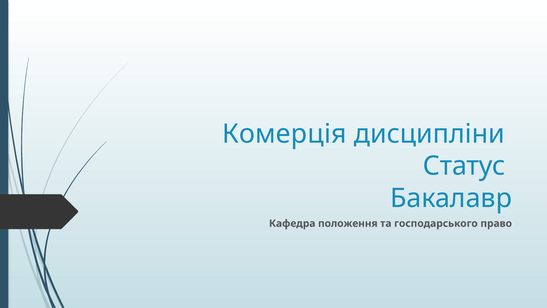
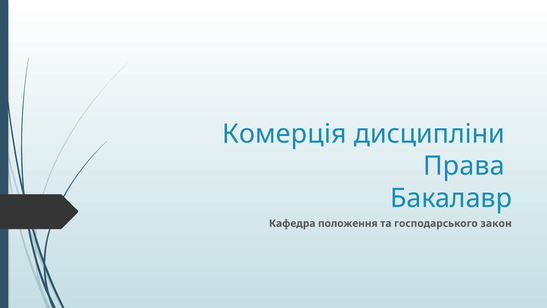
Статус: Статус -> Права (464, 166)
право: право -> закон (496, 223)
